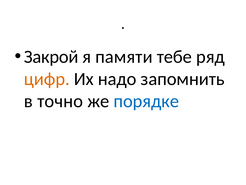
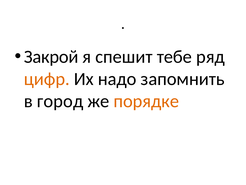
памяти: памяти -> спешит (124, 57)
точно: точно -> город (60, 101)
порядке colour: blue -> orange (146, 101)
